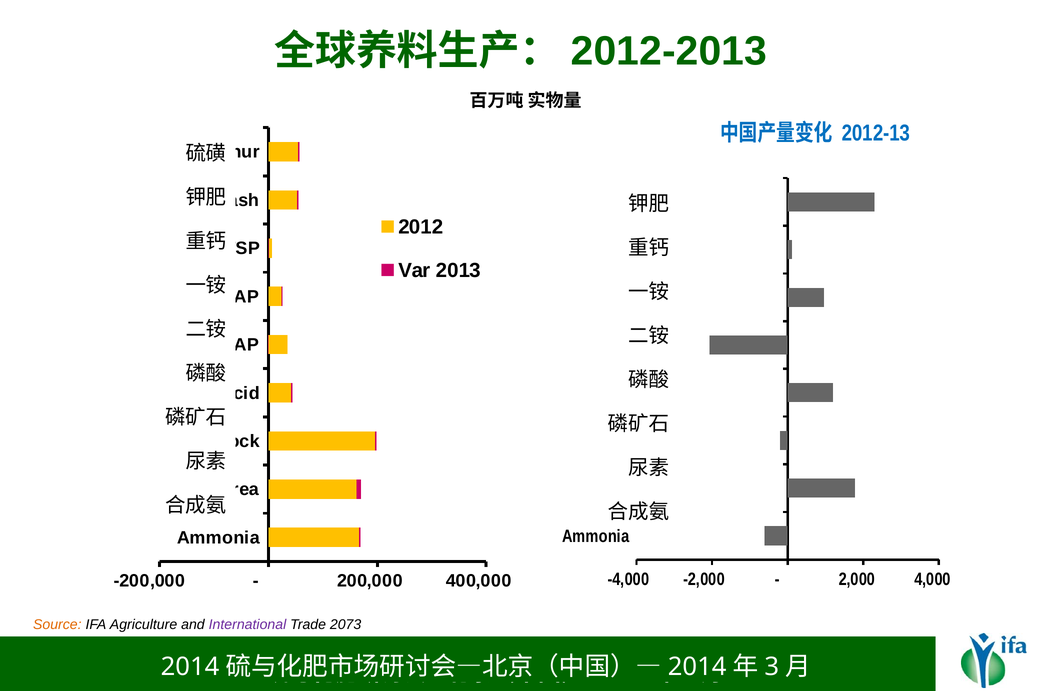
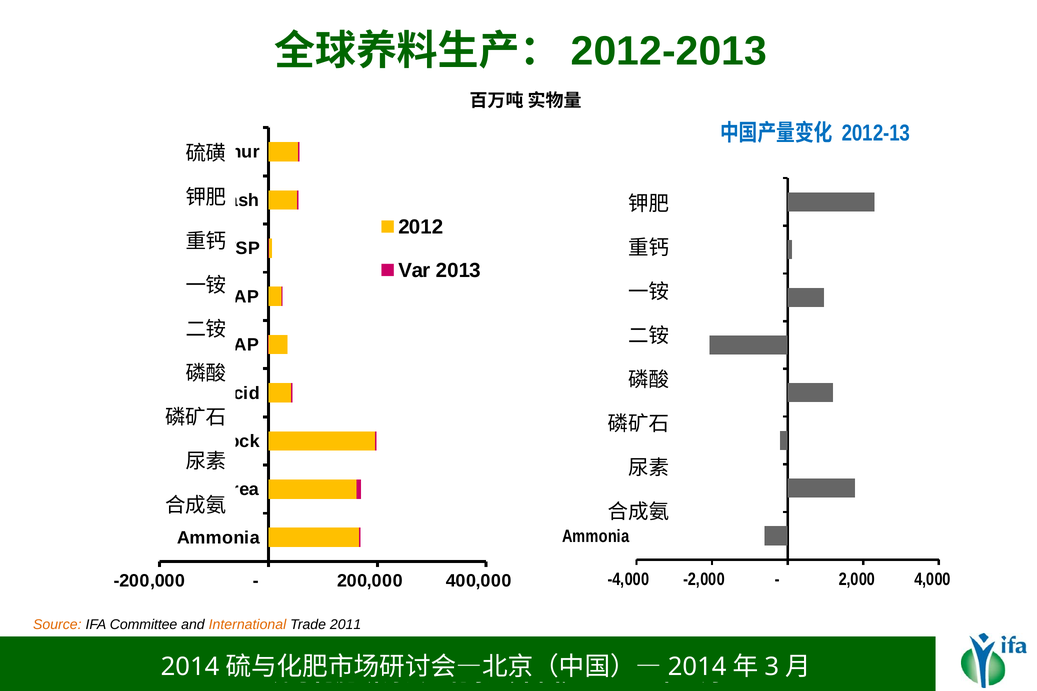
Agriculture: Agriculture -> Committee (144, 625)
International colour: purple -> orange (247, 625)
2073: 2073 -> 2011 (346, 625)
